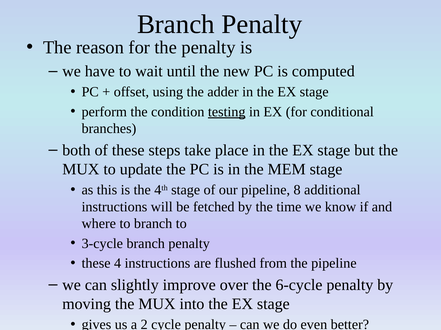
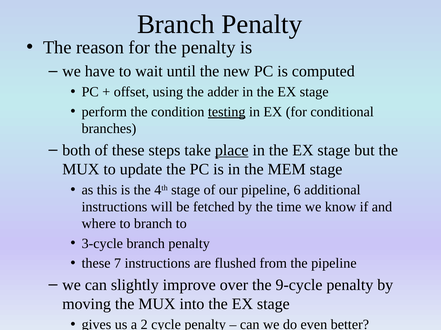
place underline: none -> present (232, 151)
8: 8 -> 6 (297, 190)
4: 4 -> 7 (118, 264)
6-cycle: 6-cycle -> 9-cycle (299, 285)
